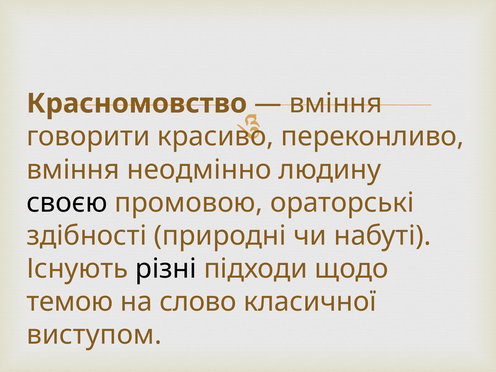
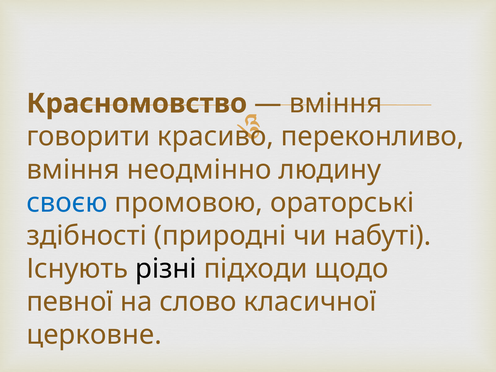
своєю colour: black -> blue (67, 203)
темою: темою -> певної (70, 302)
виступом: виступом -> церковне (94, 335)
